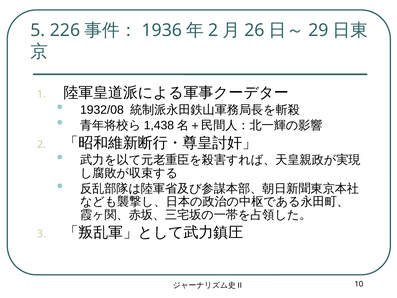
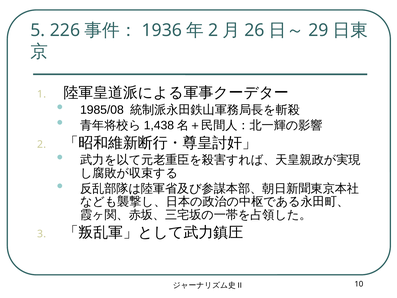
1932/08: 1932/08 -> 1985/08 (102, 110)
